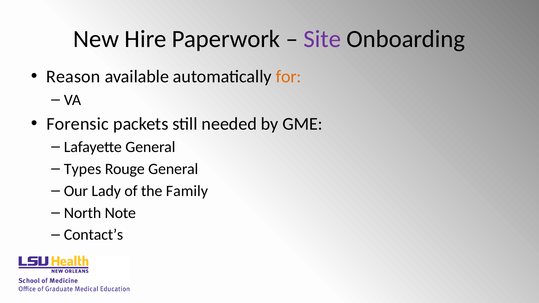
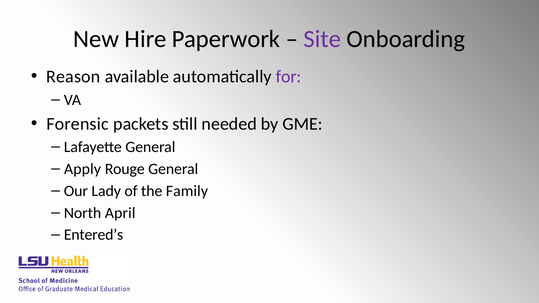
for colour: orange -> purple (289, 77)
Types: Types -> Apply (83, 169)
Note: Note -> April (120, 213)
Contact’s: Contact’s -> Entered’s (94, 235)
